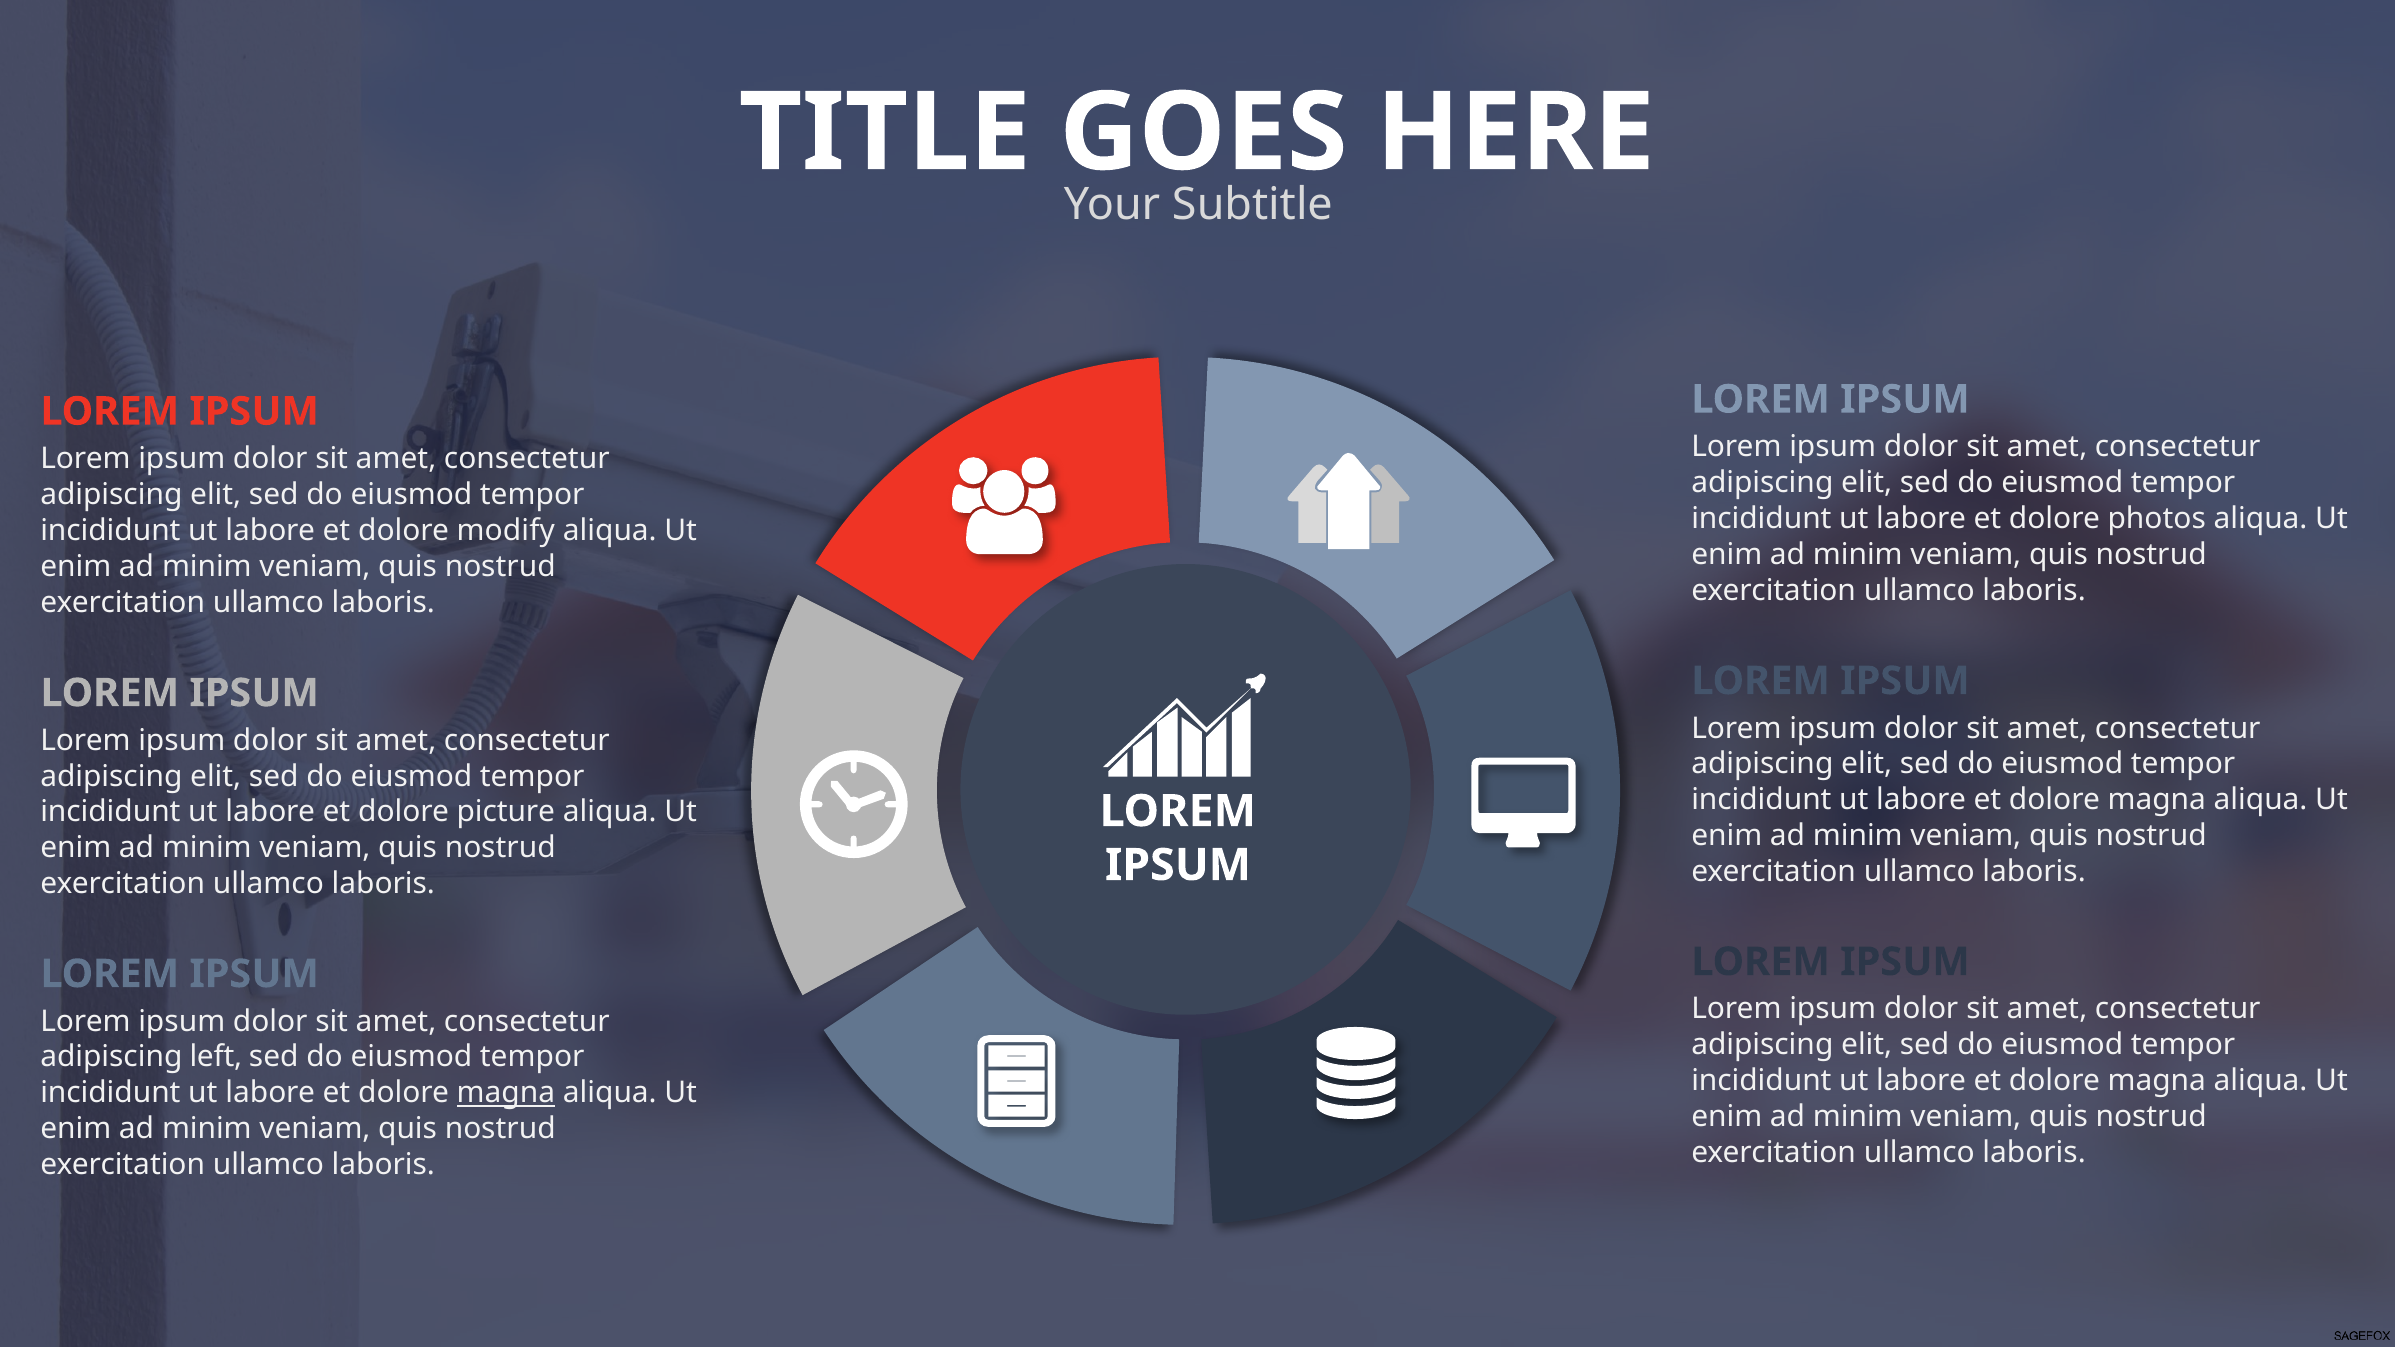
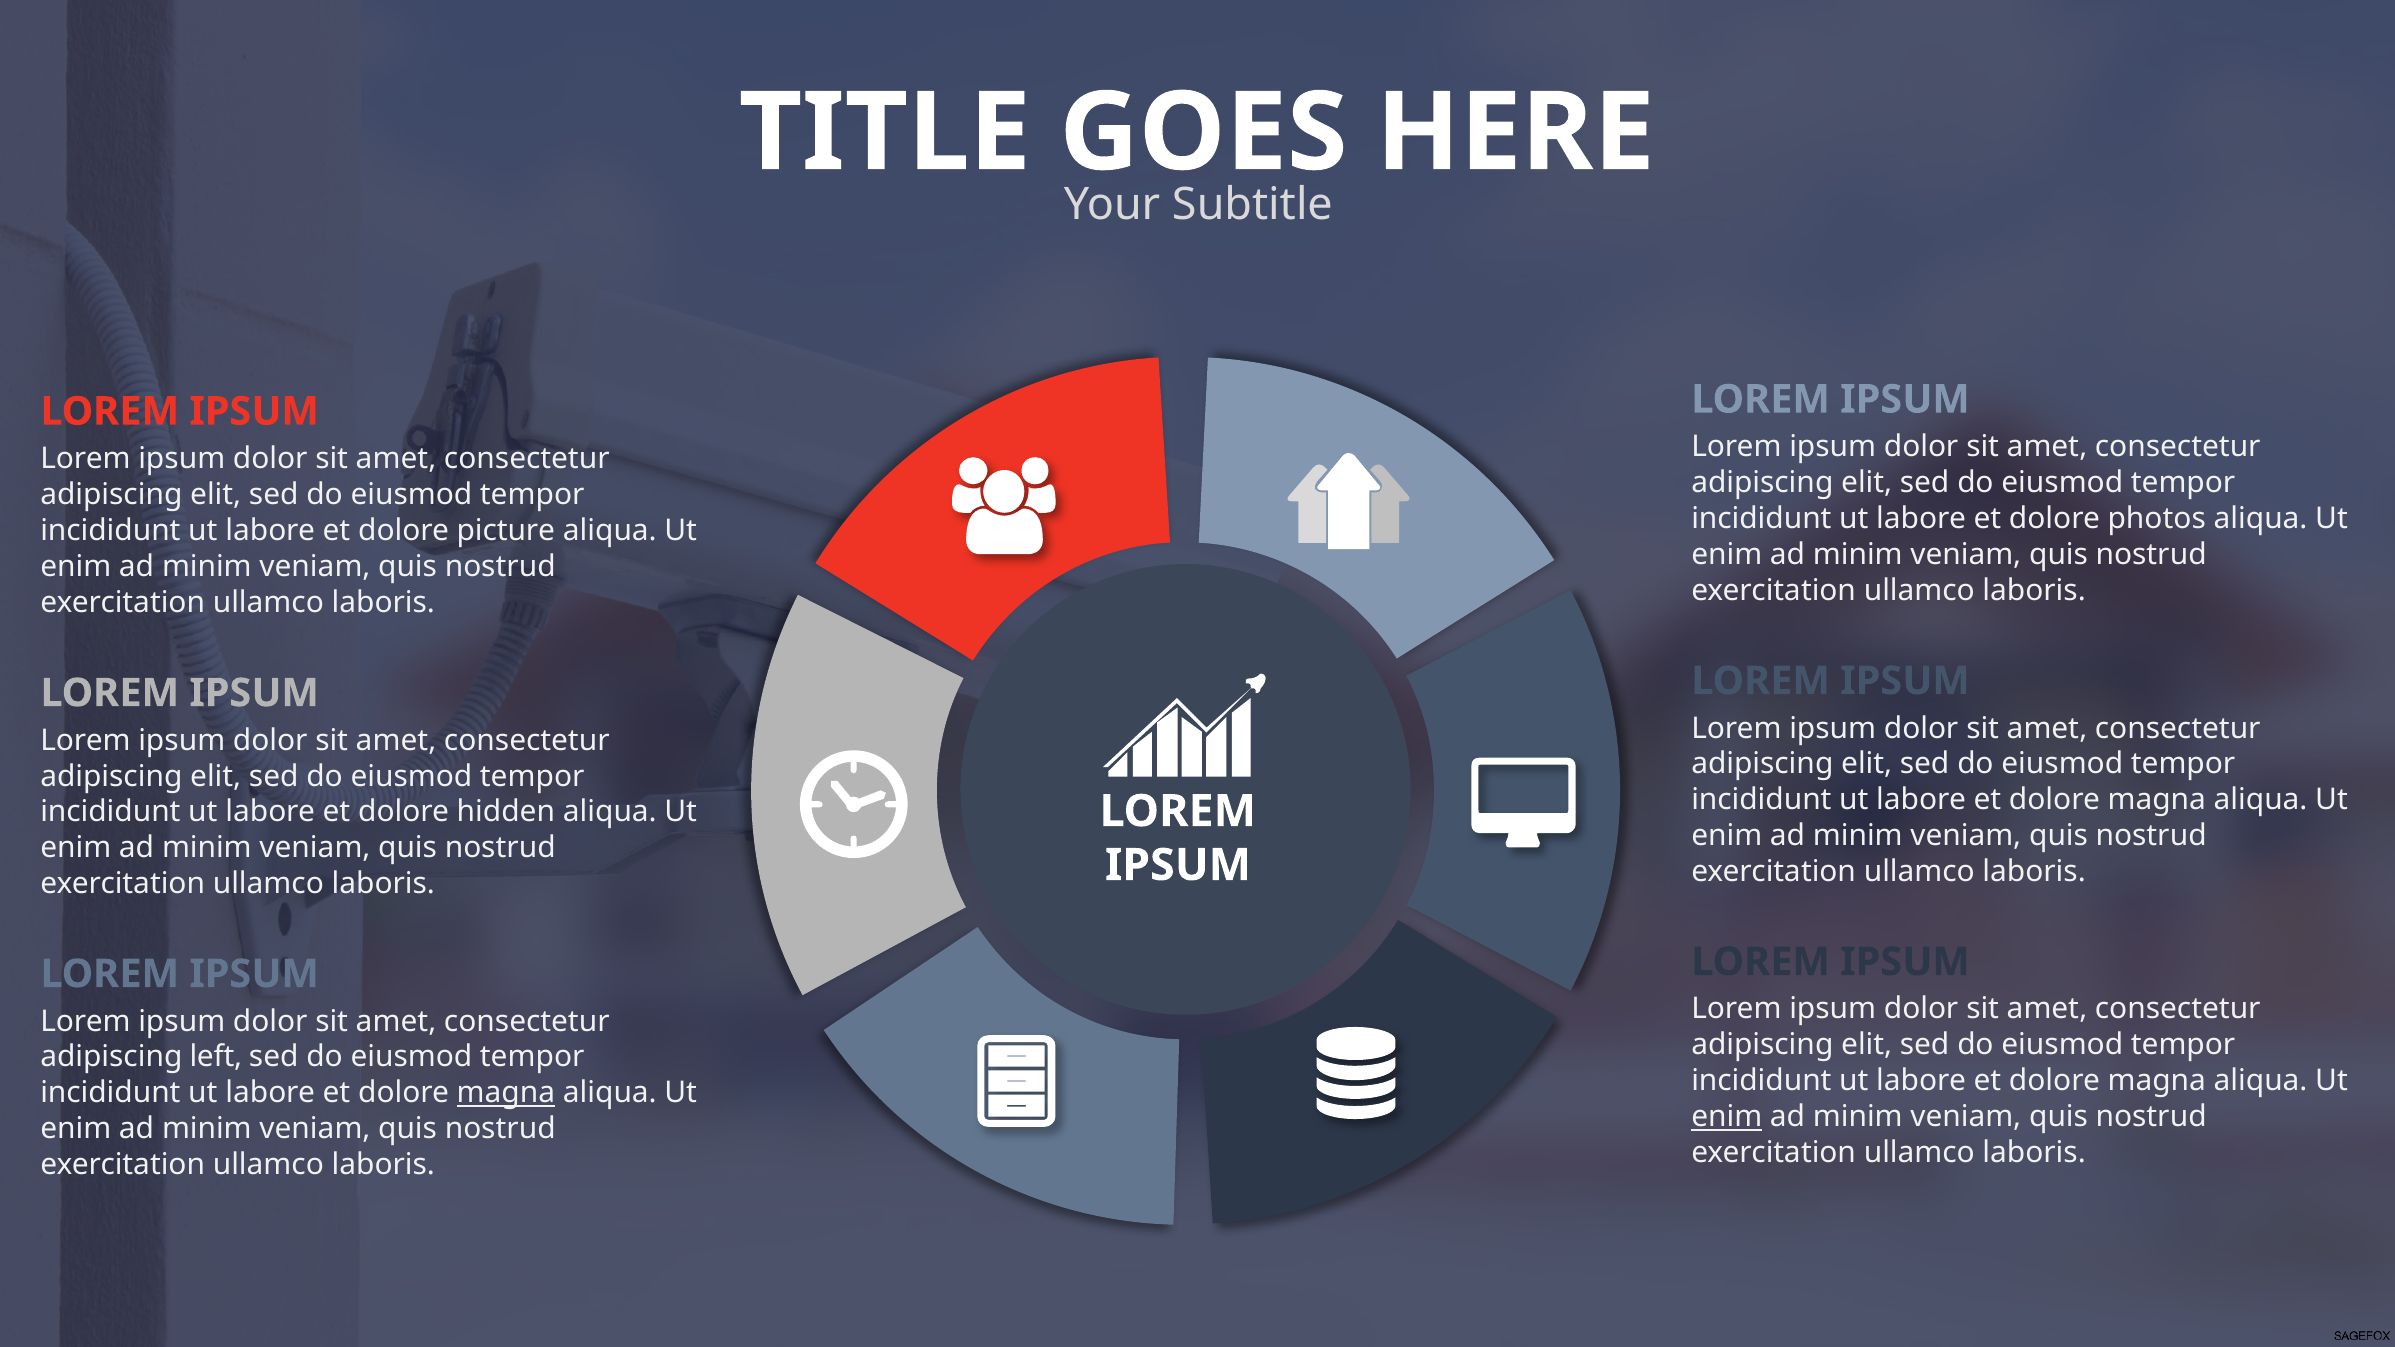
modify: modify -> picture (506, 531)
picture: picture -> hidden (506, 812)
enim underline: none -> present (1727, 1117)
